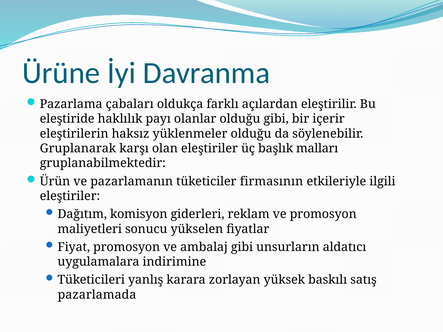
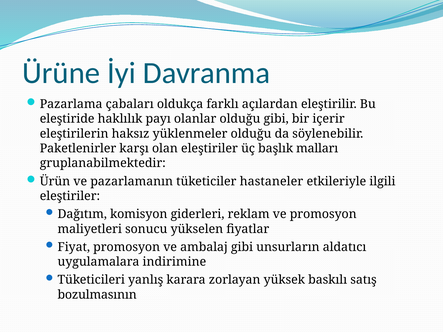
Gruplanarak: Gruplanarak -> Paketlenirler (78, 149)
firmasının: firmasının -> hastaneler (271, 182)
pazarlamada: pazarlamada -> bozulmasının (97, 295)
